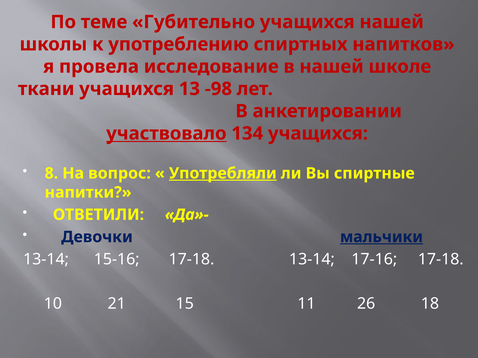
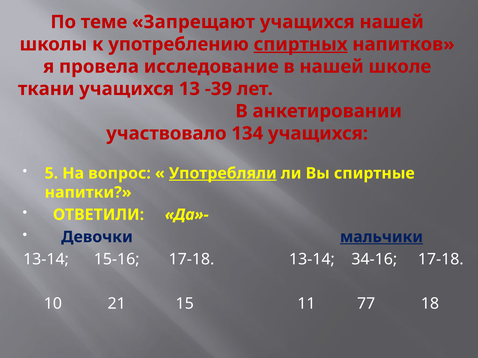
Губительно: Губительно -> Запрещают (194, 22)
спиртных underline: none -> present (301, 44)
-98: -98 -> -39 (218, 89)
участвовало underline: present -> none (166, 134)
8: 8 -> 5 (51, 174)
17-16: 17-16 -> 34-16 (374, 260)
26: 26 -> 77 (366, 304)
